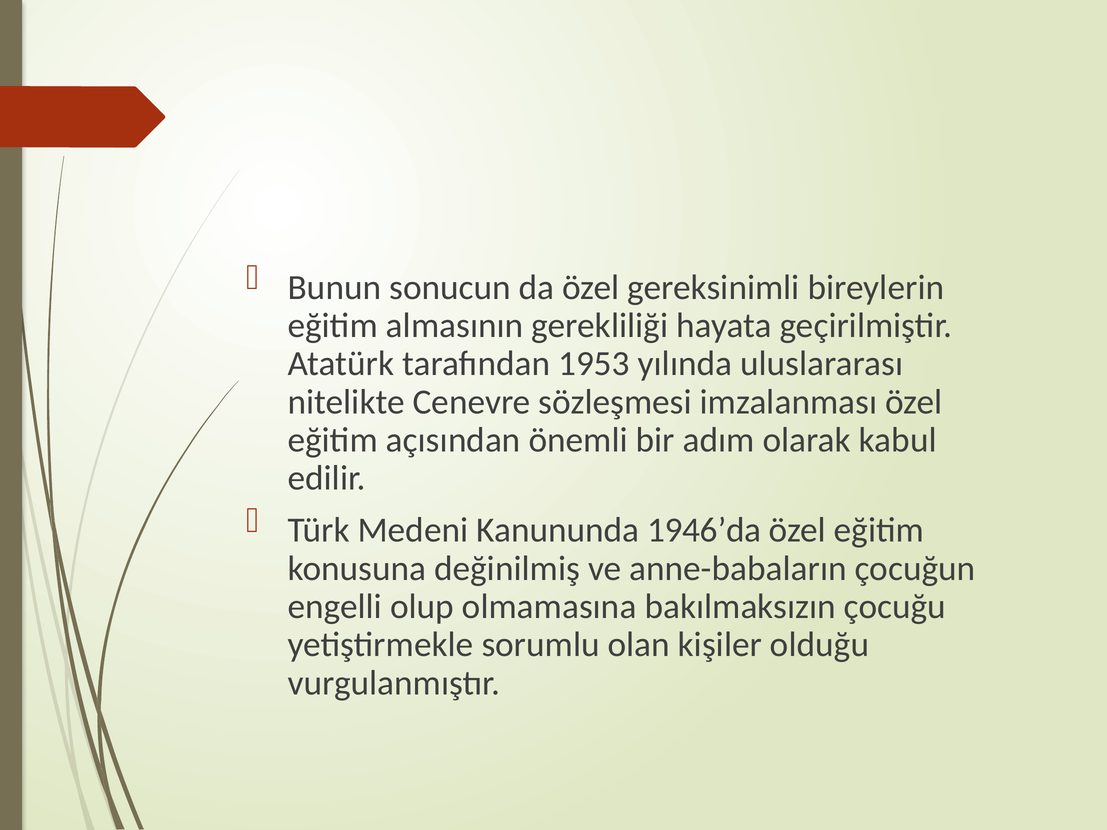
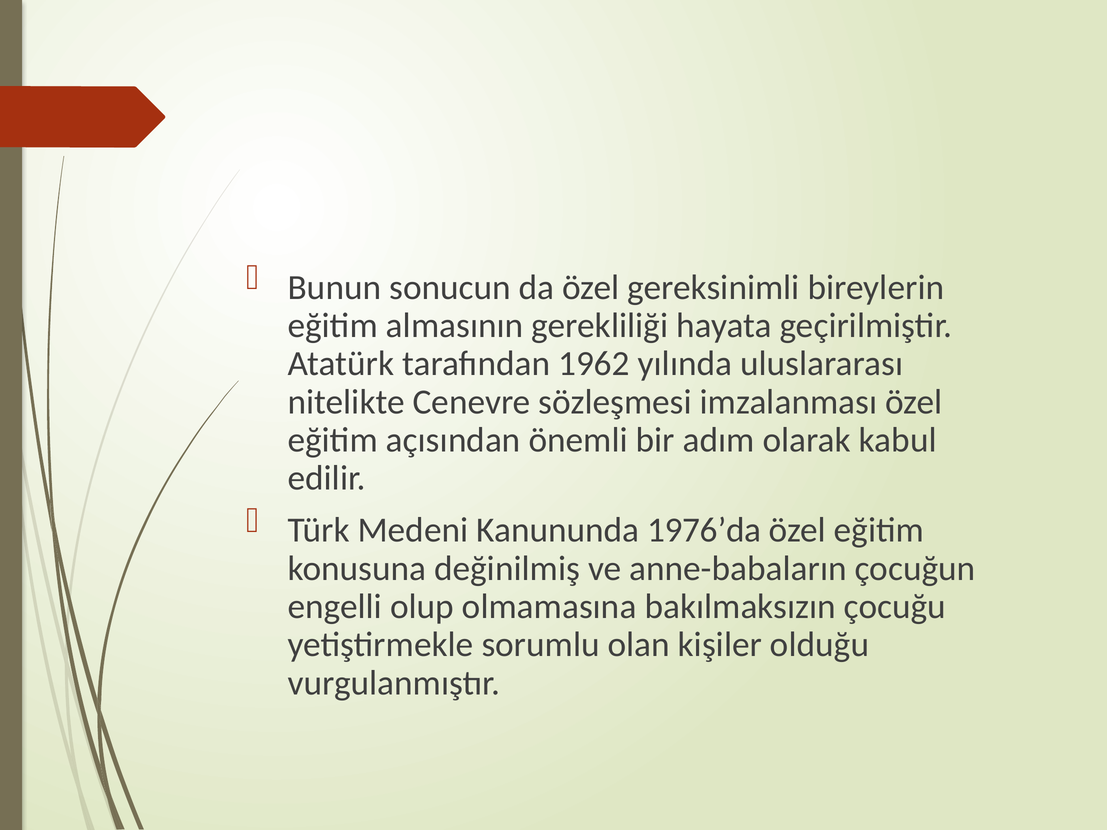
1953: 1953 -> 1962 (594, 364)
1946’da: 1946’da -> 1976’da (704, 530)
